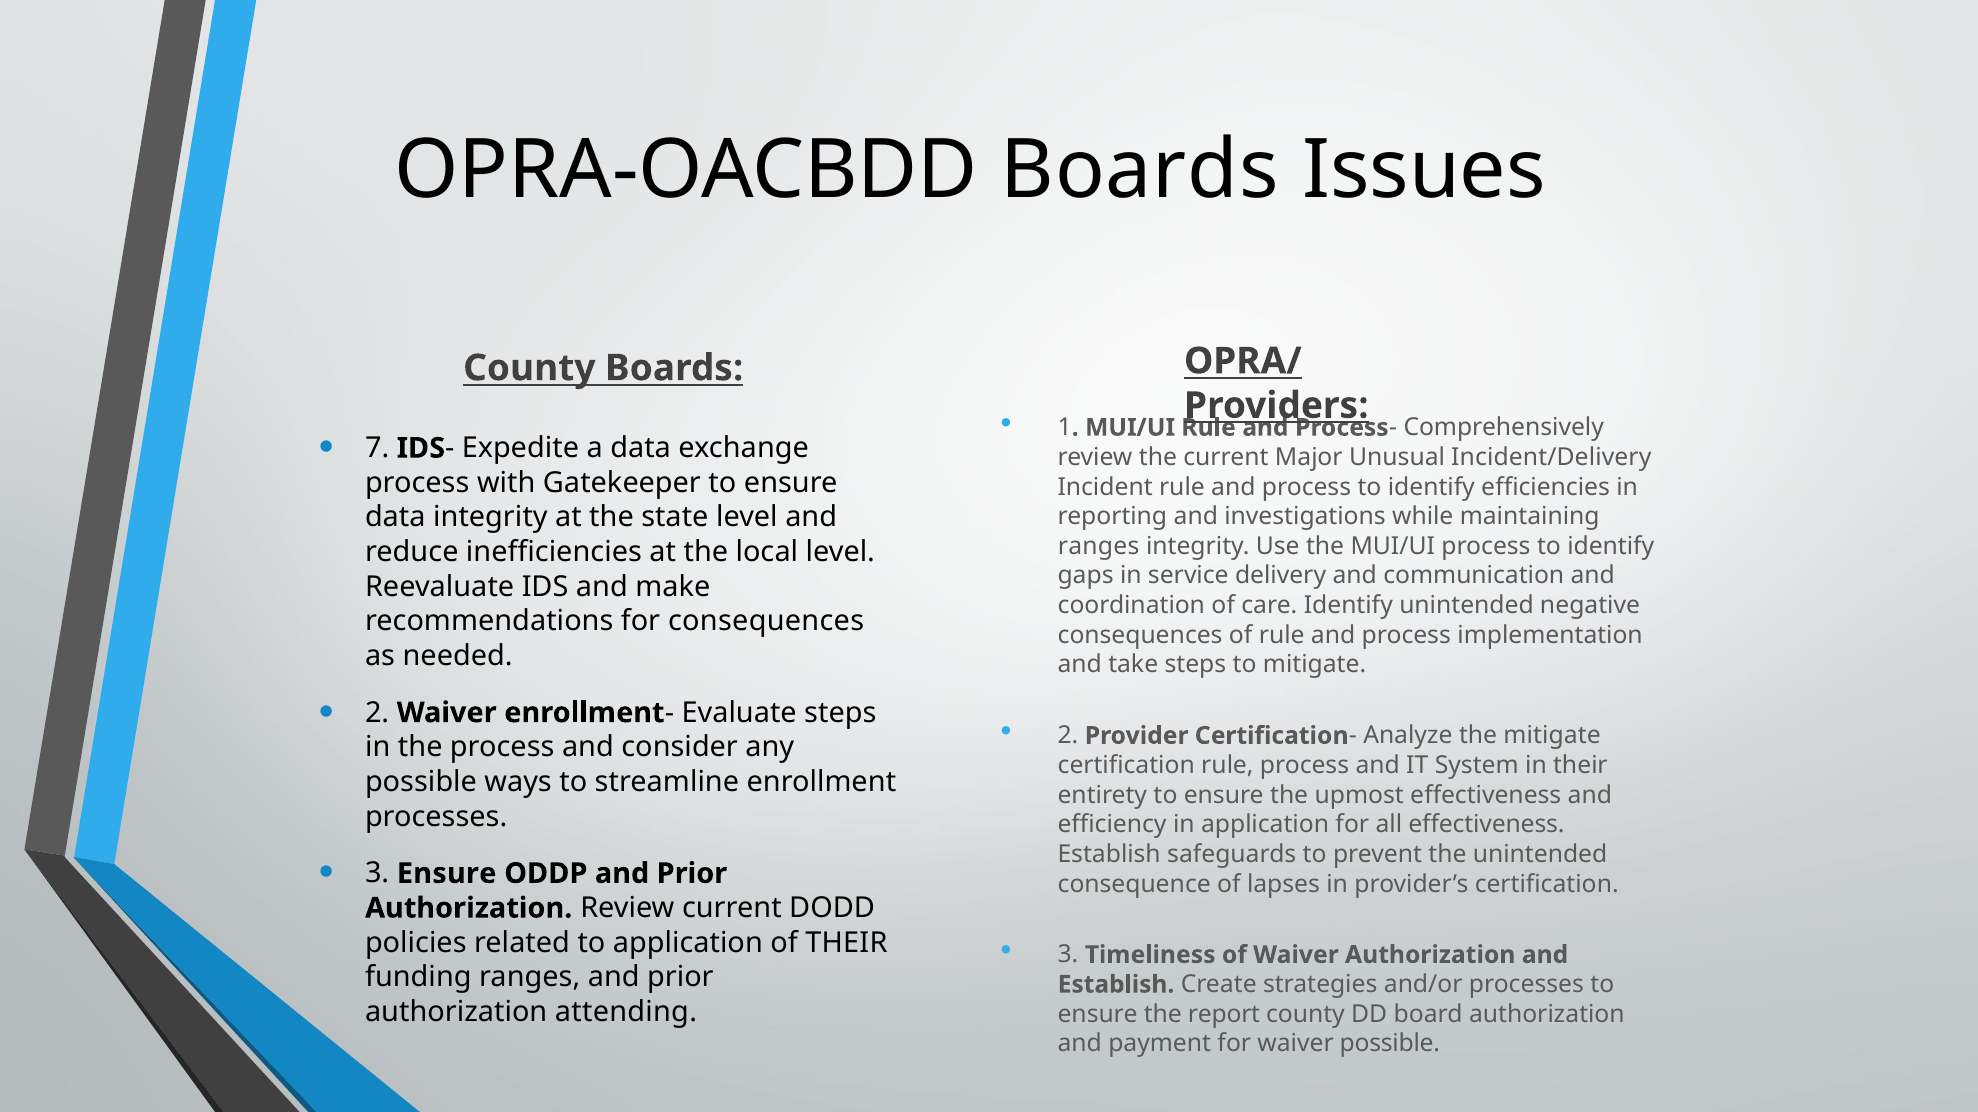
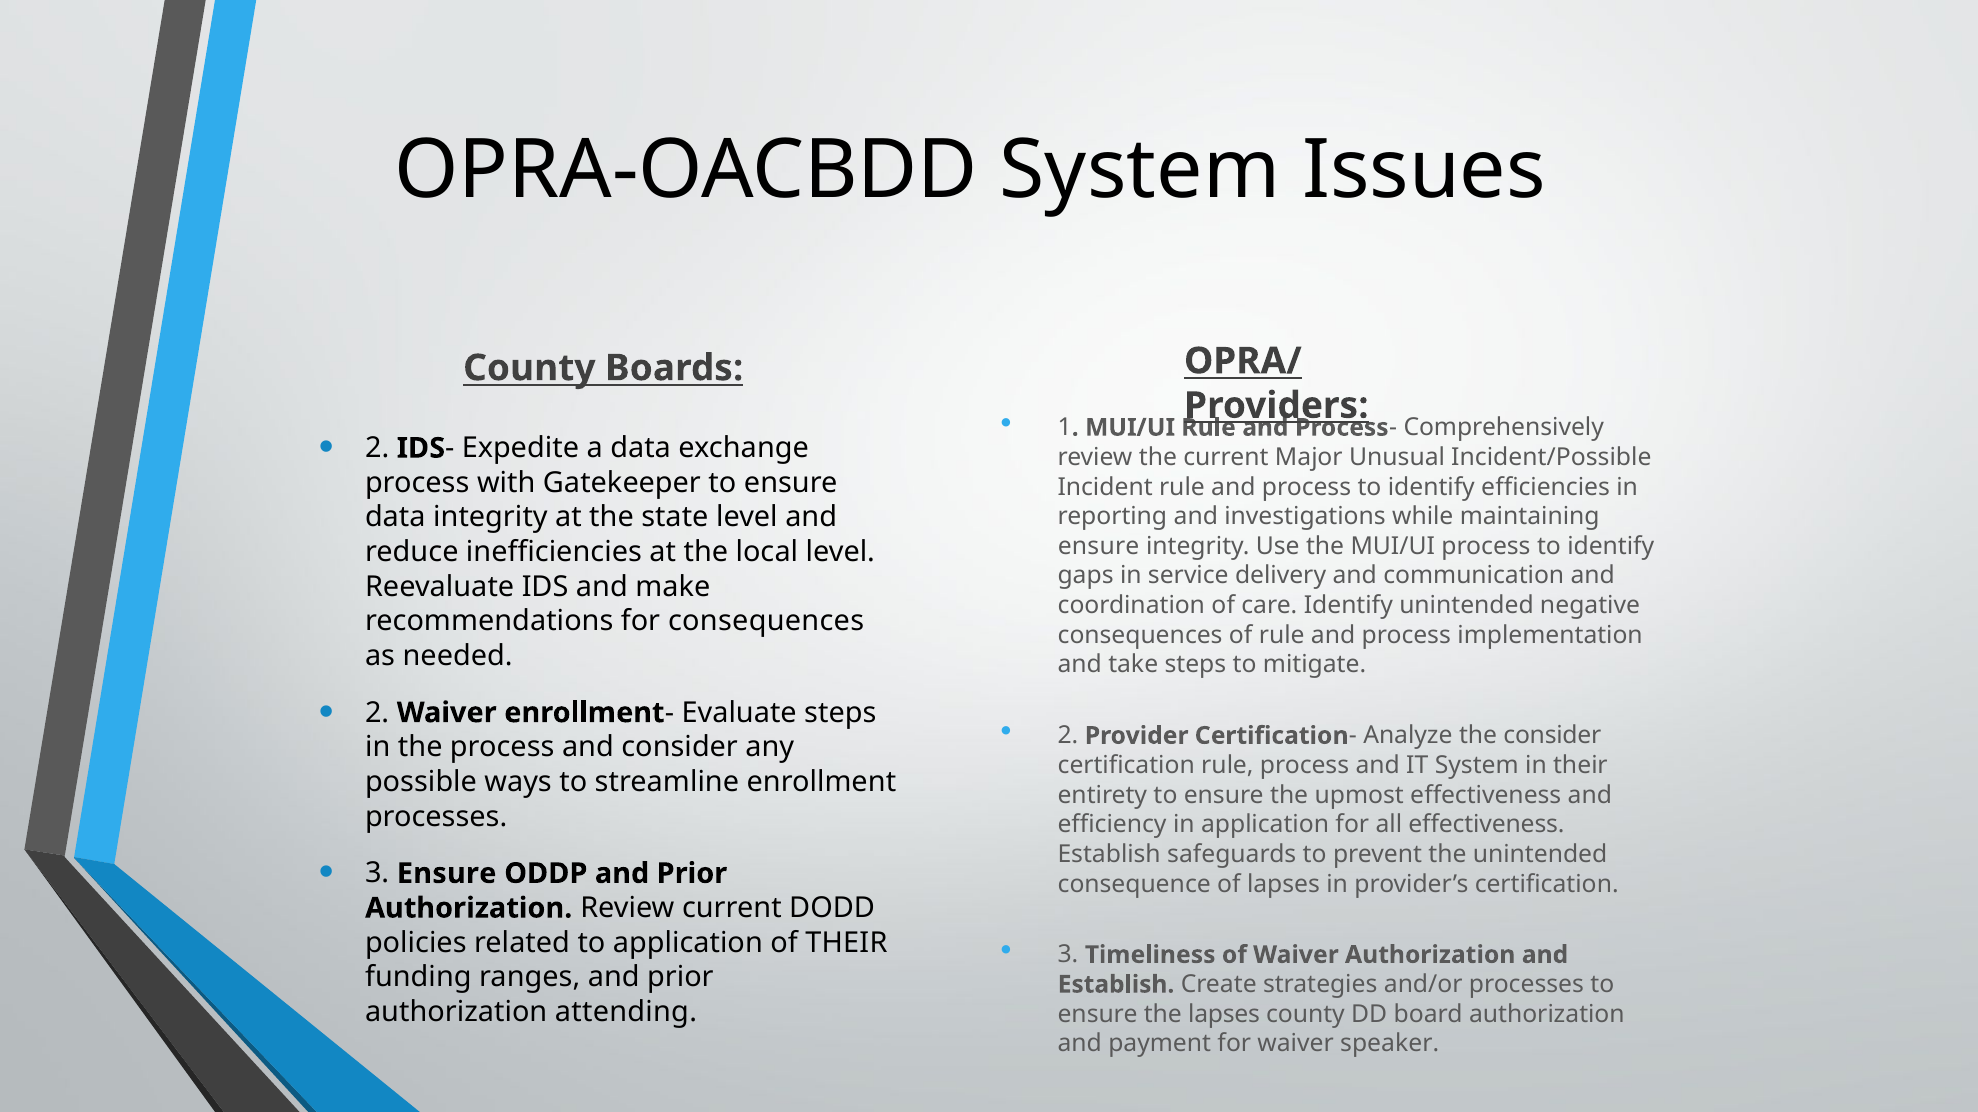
OPRA-OACBDD Boards: Boards -> System (1140, 171)
7: 7 -> 2 (377, 448)
Incident/Delivery: Incident/Delivery -> Incident/Possible (1551, 457)
ranges: ranges -> ensure (1099, 546)
the mitigate: mitigate -> consider (1552, 736)
the report: report -> lapses (1224, 1015)
waiver possible: possible -> speaker (1390, 1044)
